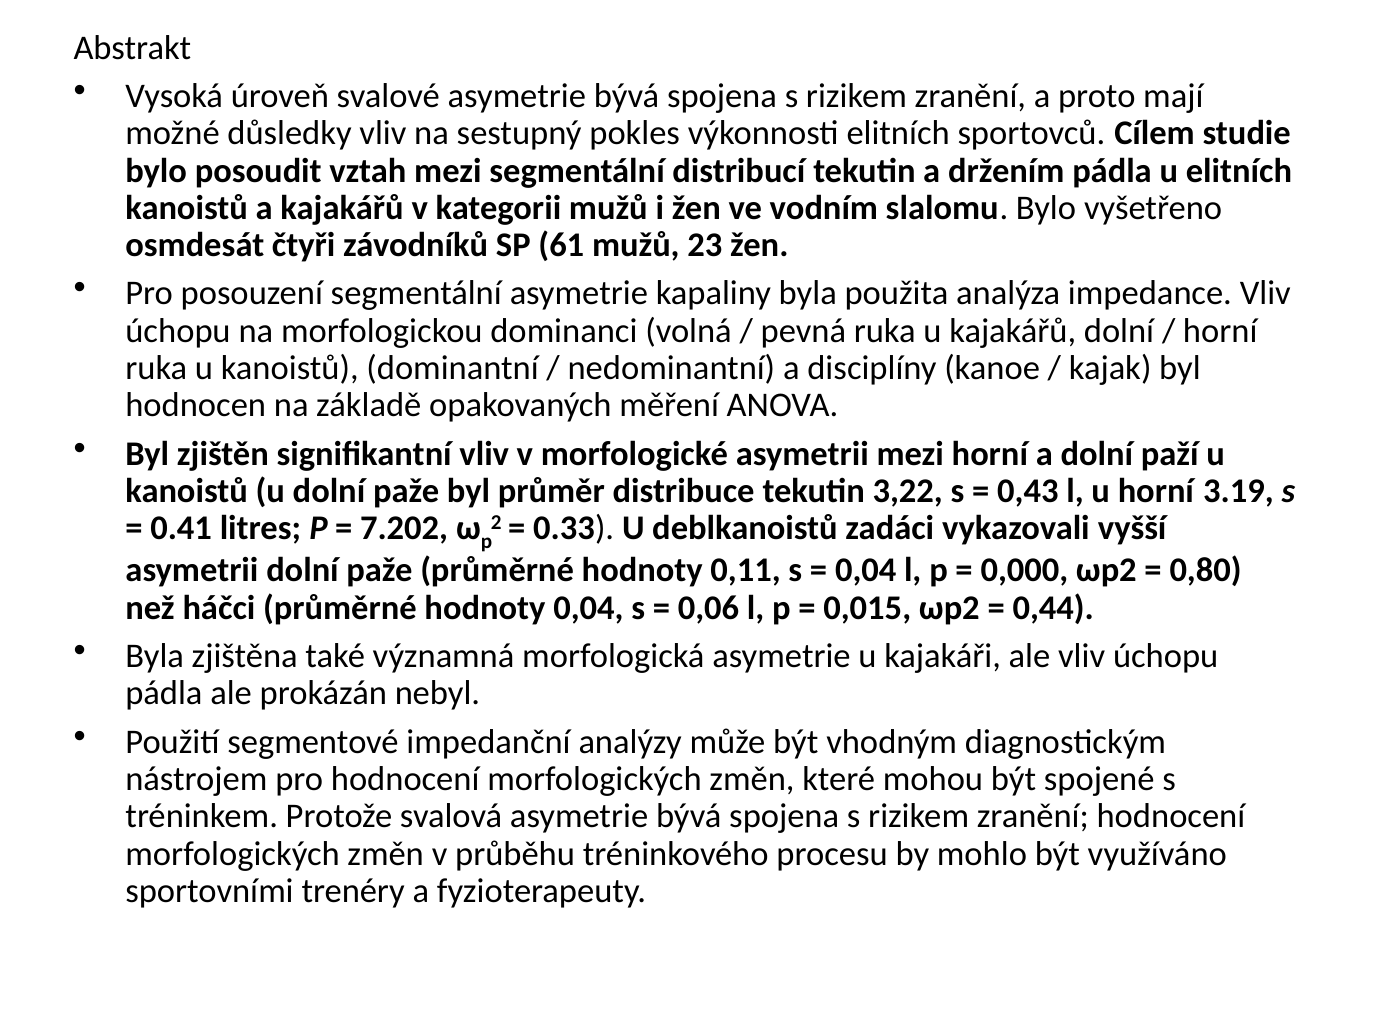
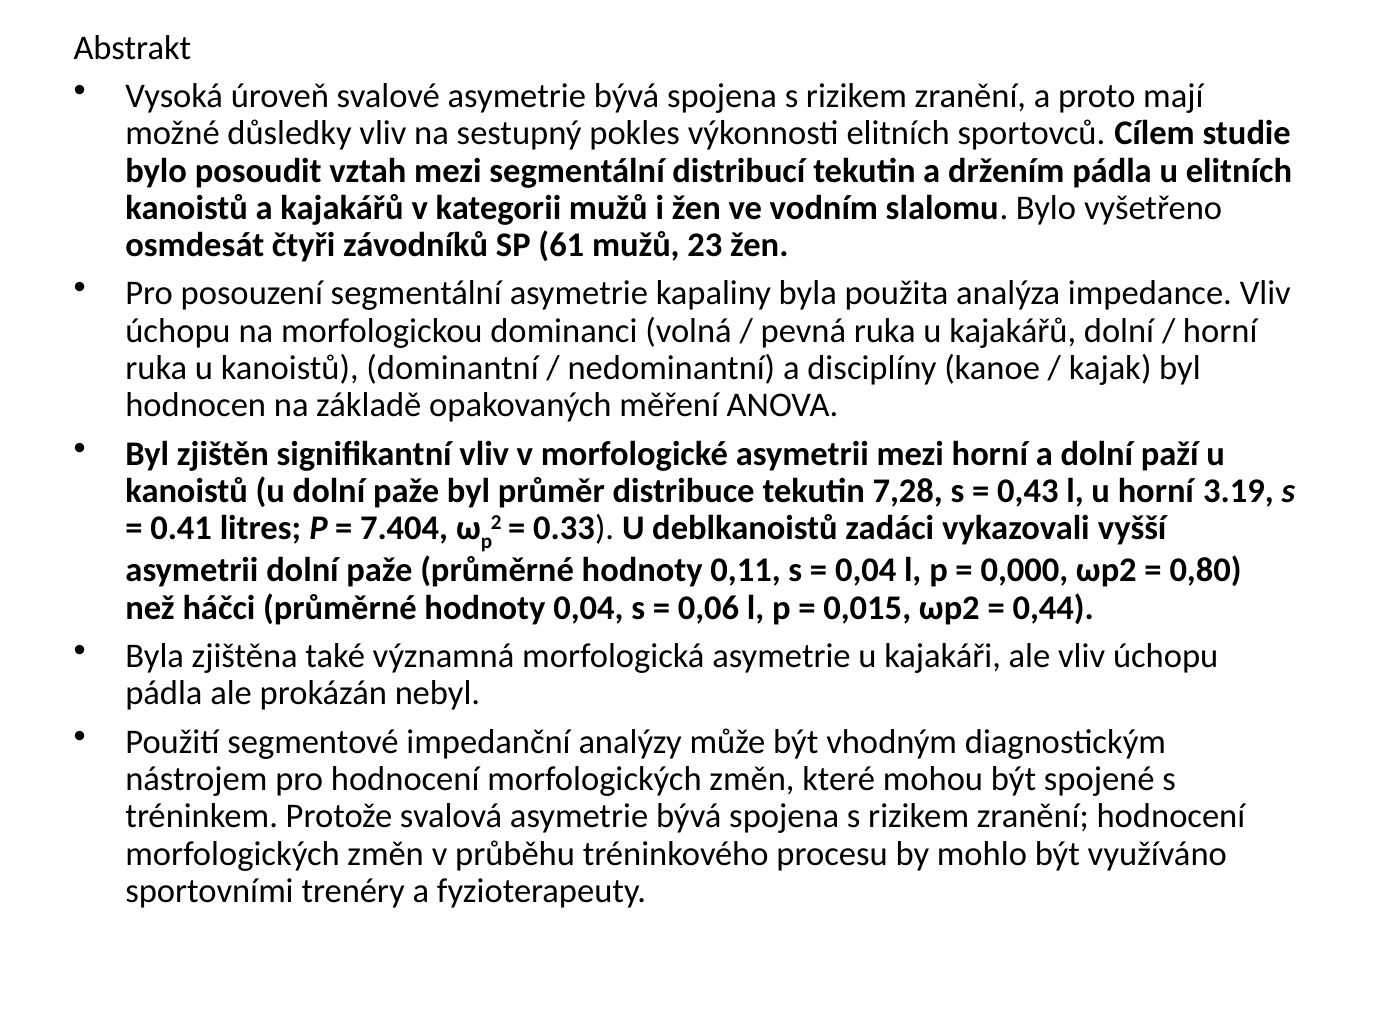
3,22: 3,22 -> 7,28 (908, 491)
7.202: 7.202 -> 7.404 (404, 529)
